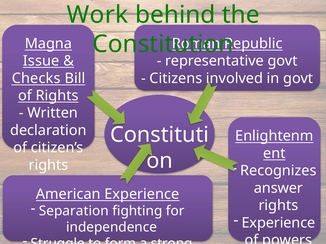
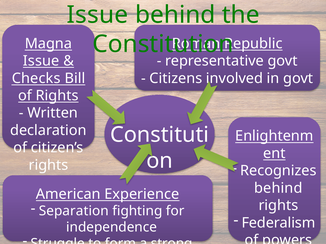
Work: Work -> Issue (97, 15)
answer: answer -> behind (278, 188)
Experience: Experience -> Federalism (278, 223)
